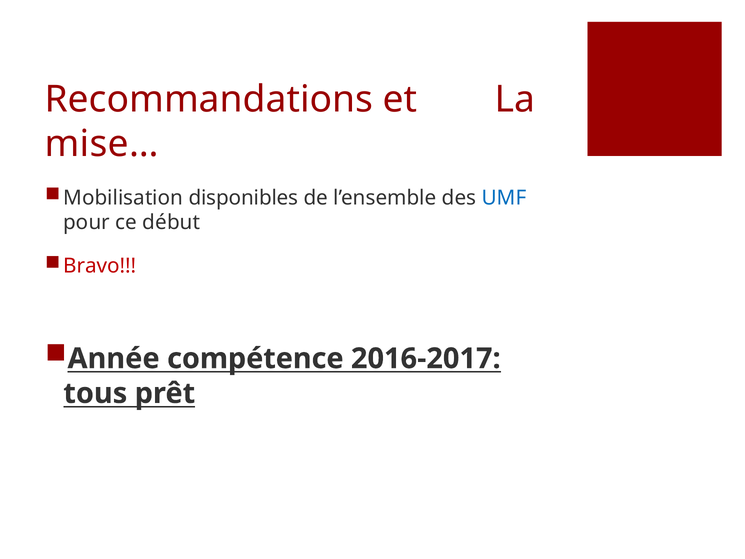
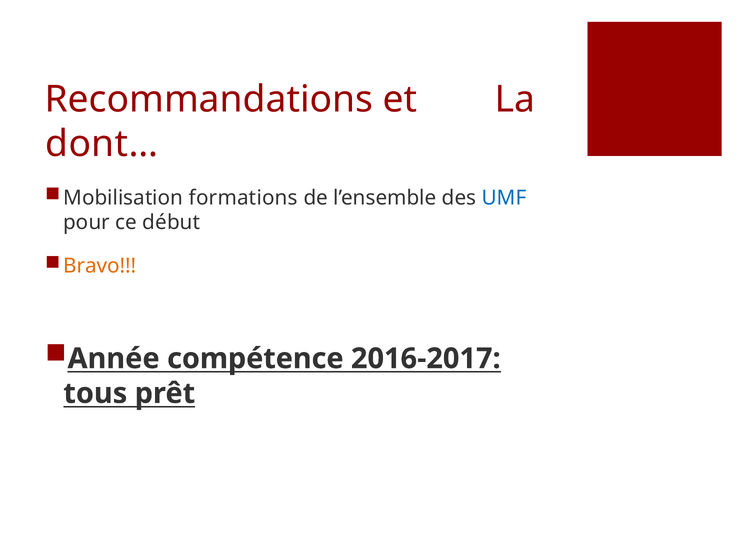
mise…: mise… -> dont… (102, 144)
disponibles: disponibles -> formations (243, 198)
Bravo colour: red -> orange (100, 266)
